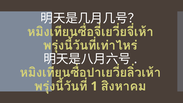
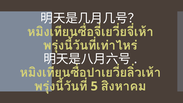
1: 1 -> 5 (94, 86)
